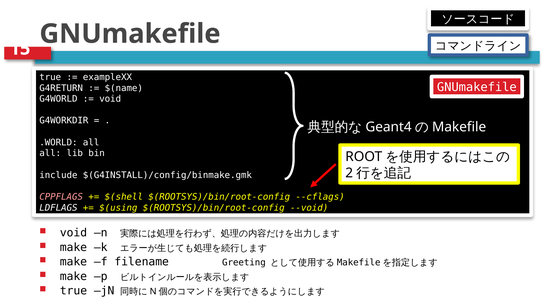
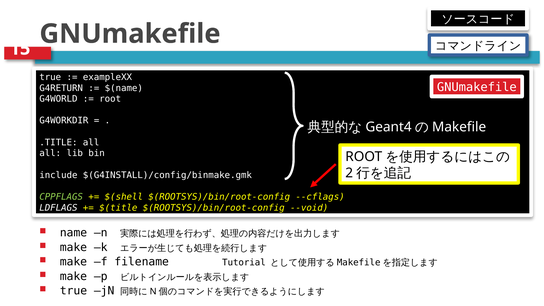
void: void -> root (110, 99)
.WORLD: .WORLD -> .TITLE (58, 142)
CPPFLAGS colour: pink -> light green (61, 197)
$(using: $(using -> $(title (118, 208)
void: void -> name (73, 233)
filename Greeting: Greeting -> Tutorial (244, 263)
